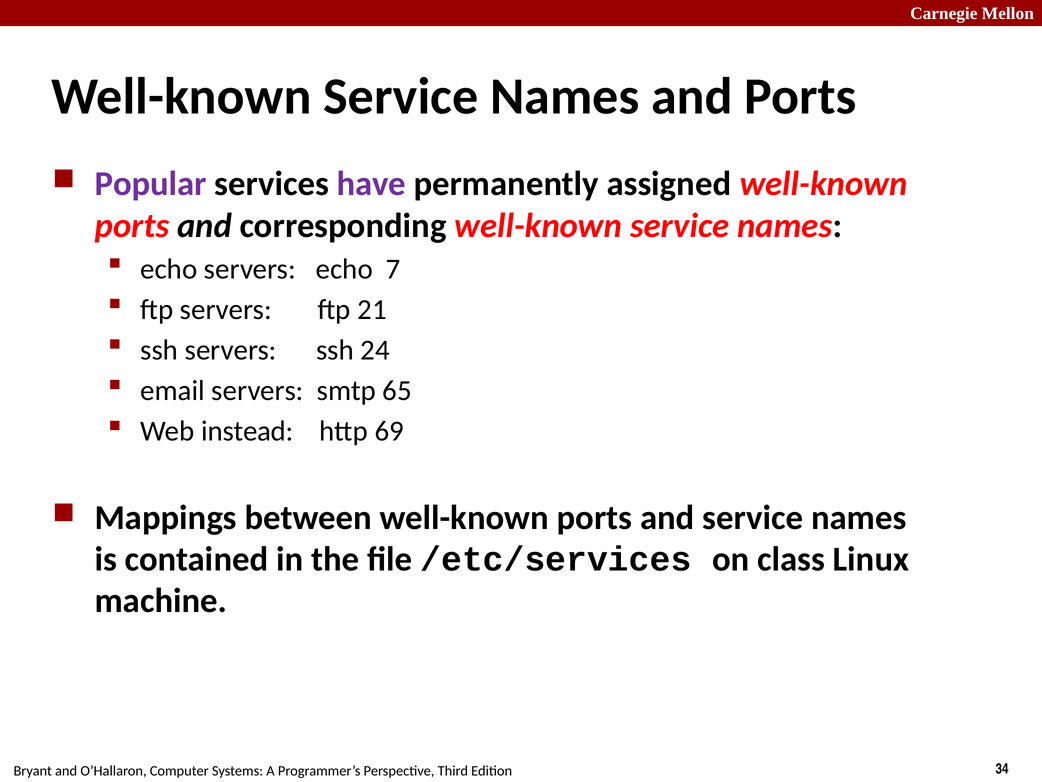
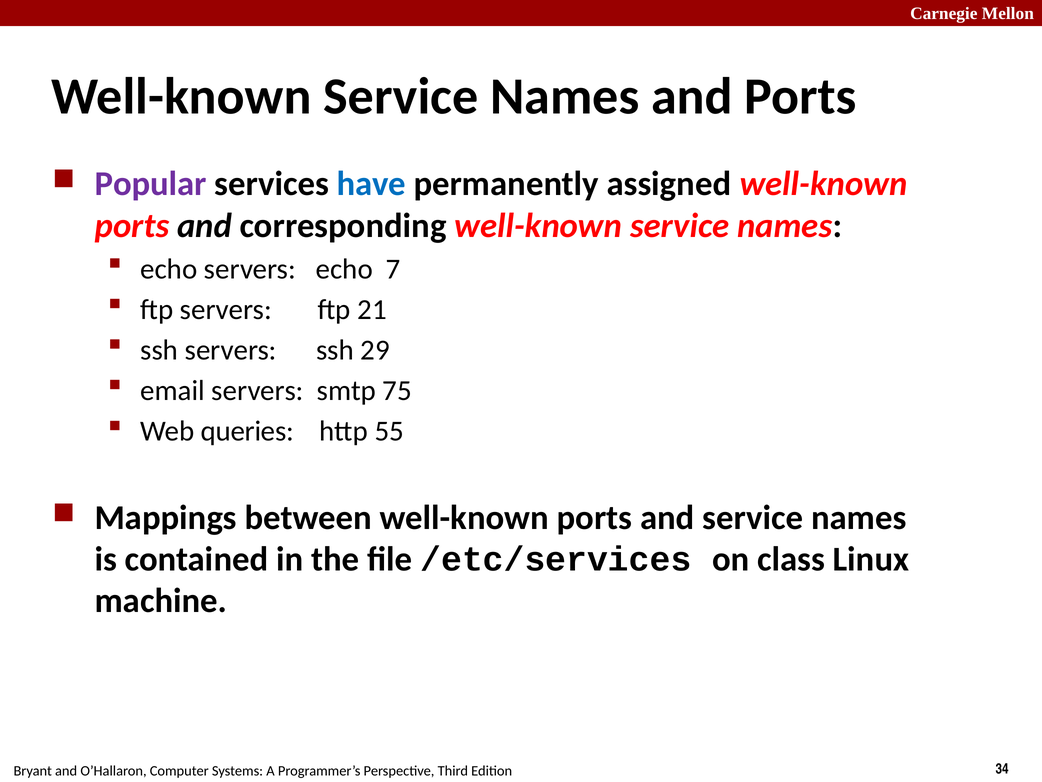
have colour: purple -> blue (371, 184)
24: 24 -> 29 (375, 350)
65: 65 -> 75 (397, 391)
instead: instead -> queries (247, 431)
69: 69 -> 55 (389, 431)
